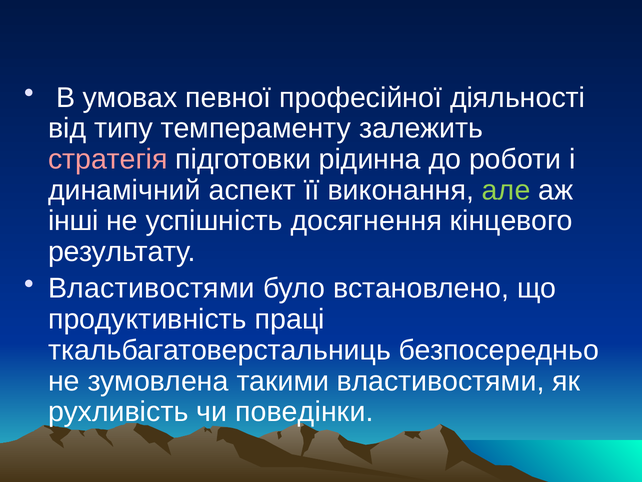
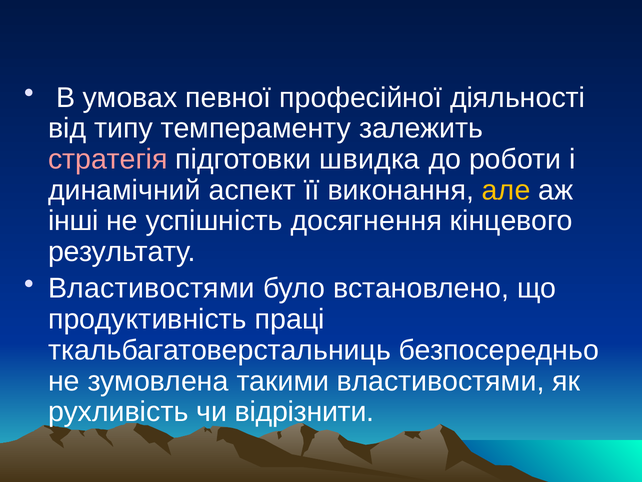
рідинна: рідинна -> швидка (370, 159)
але colour: light green -> yellow (506, 190)
поведінки: поведінки -> відрізнити (304, 412)
